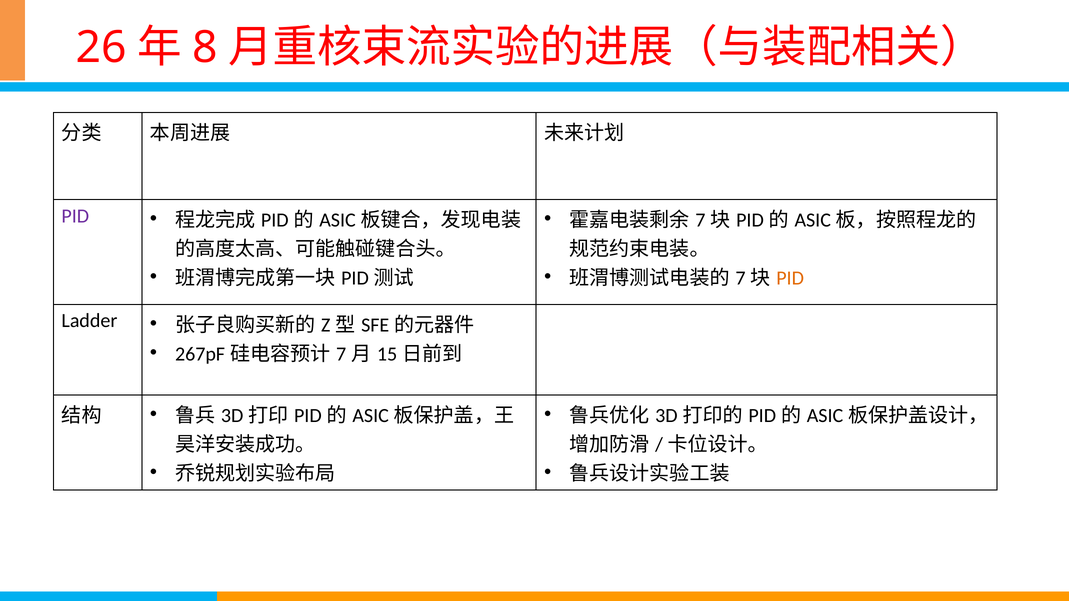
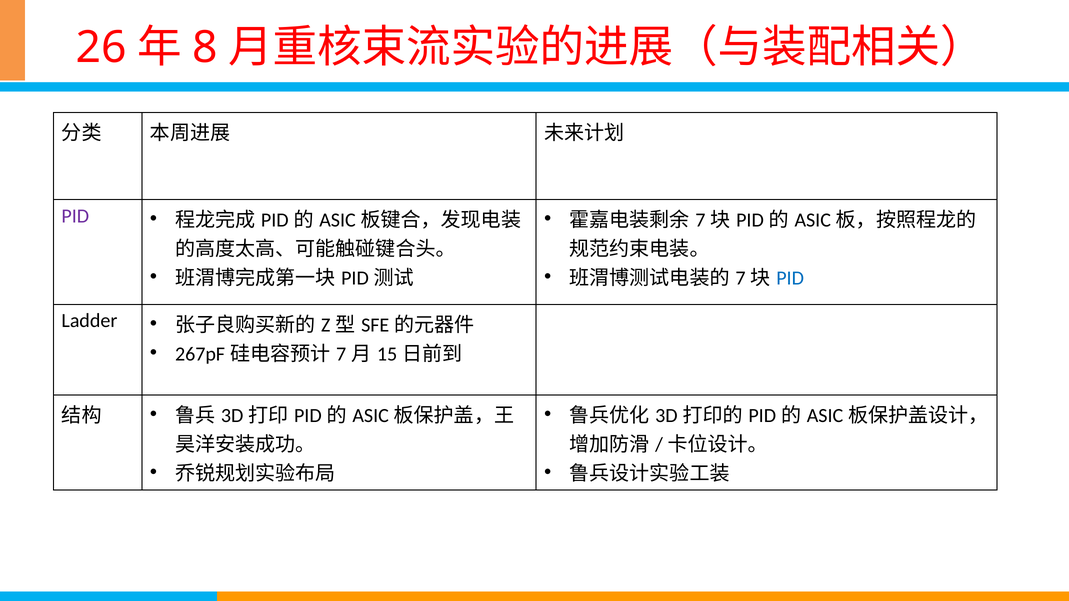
PID colour: orange -> blue (790, 278)
